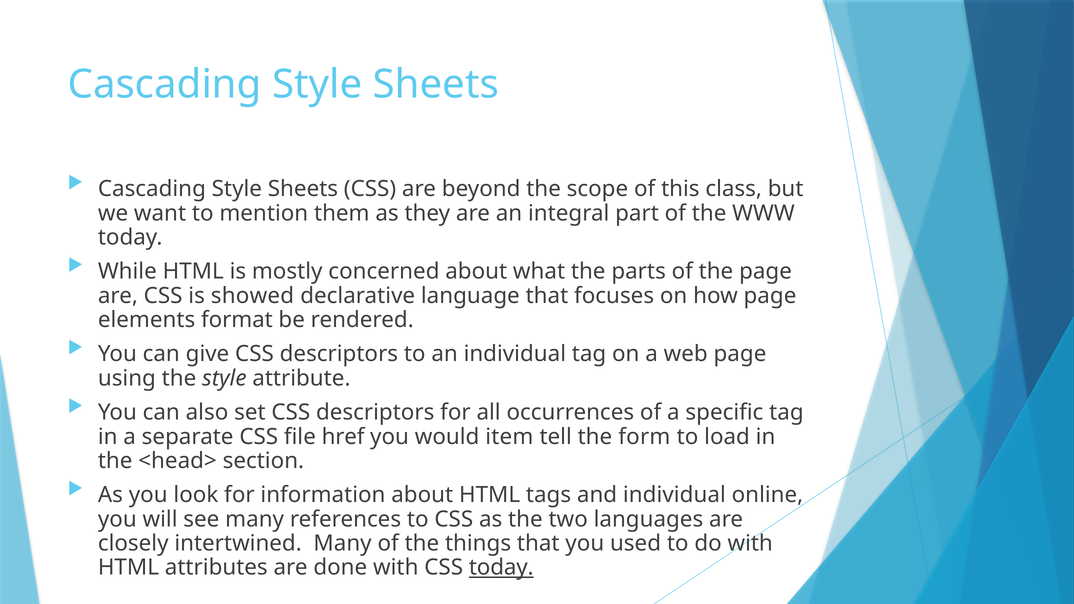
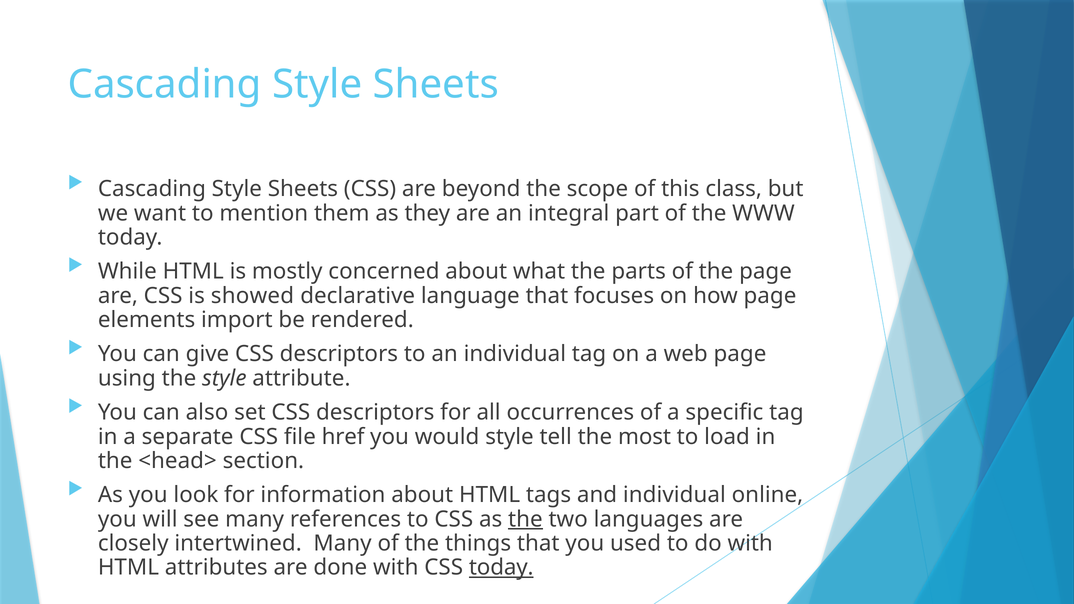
format: format -> import (237, 320)
would item: item -> style (509, 437)
form: form -> most (645, 437)
the underline: none -> present (525, 519)
